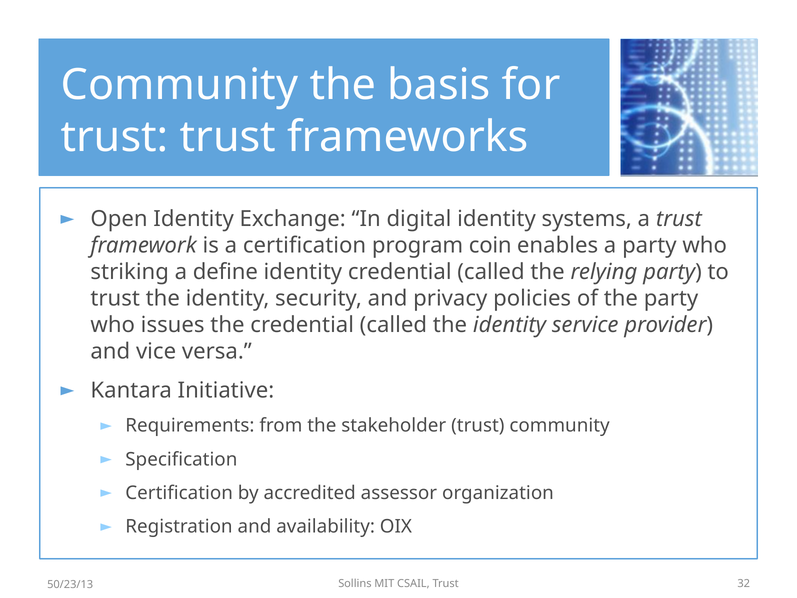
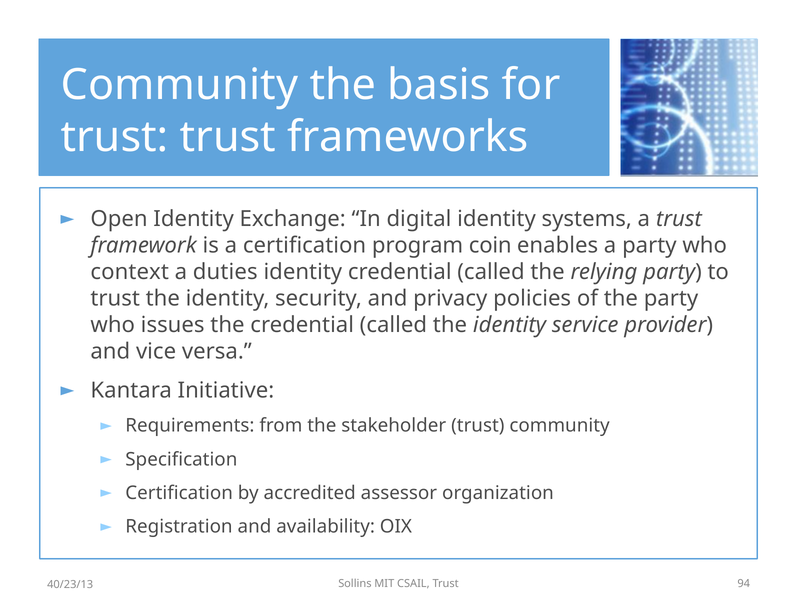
striking: striking -> context (130, 272)
define: define -> duties (225, 272)
32: 32 -> 94 (744, 584)
50/23/13: 50/23/13 -> 40/23/13 (70, 584)
